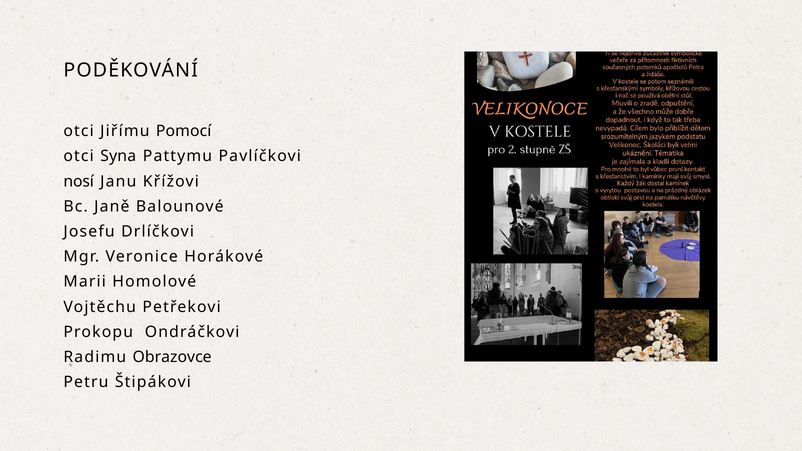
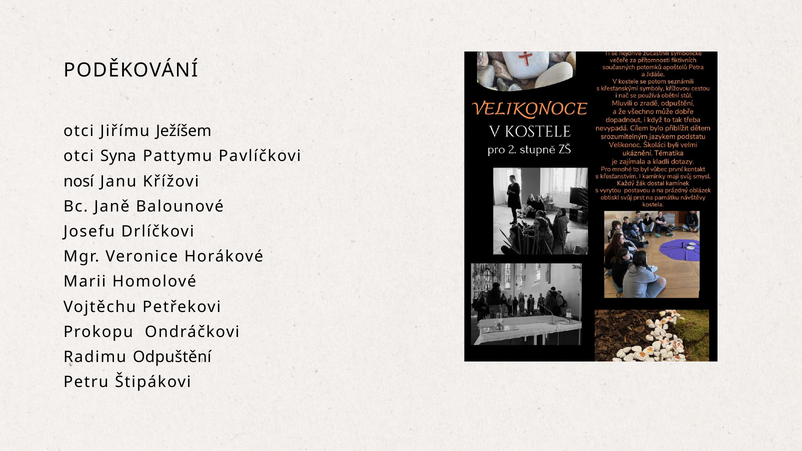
Pomocí: Pomocí -> Ježíšem (184, 131)
Obrazovce: Obrazovce -> Odpuštění (172, 357)
